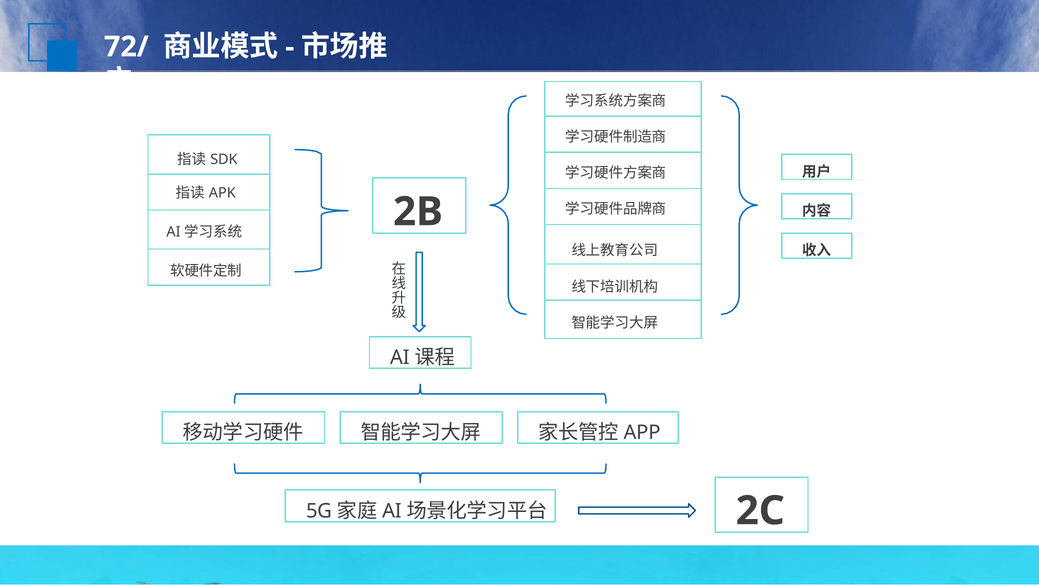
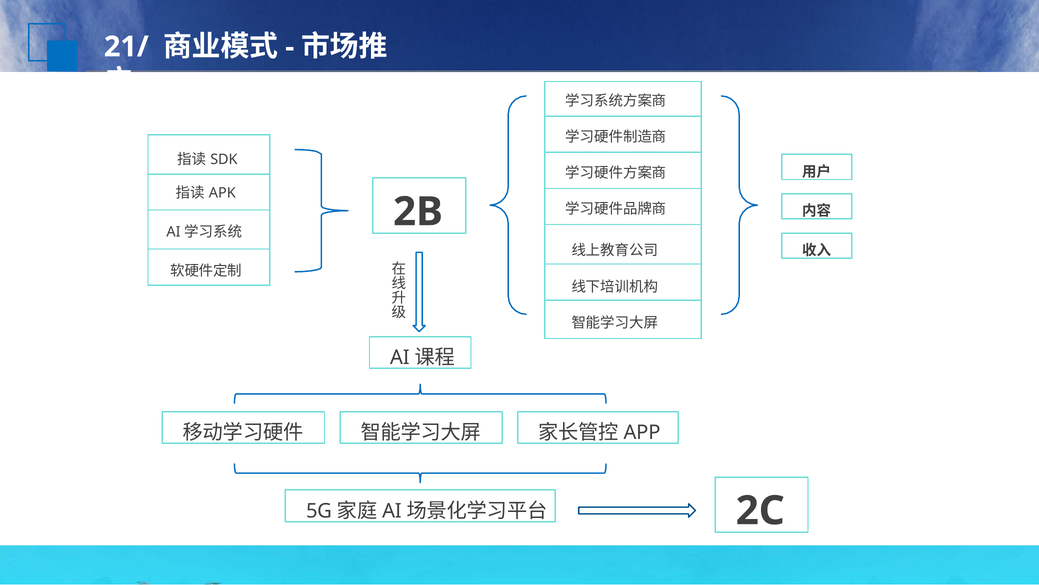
72/: 72/ -> 21/ (126, 47)
